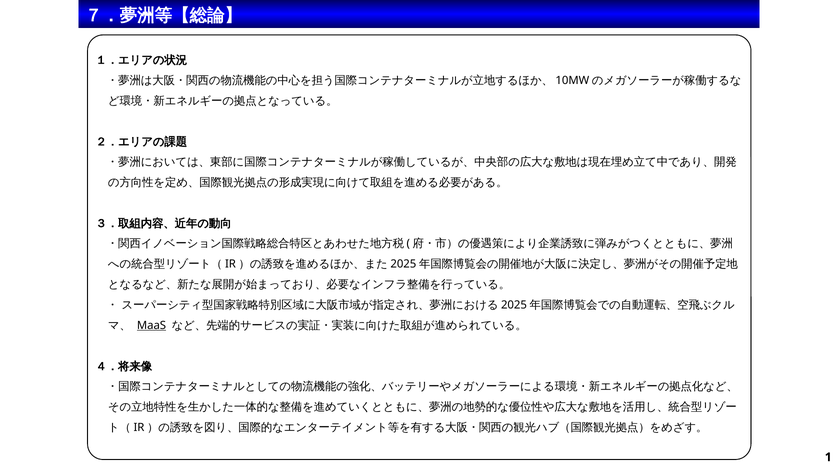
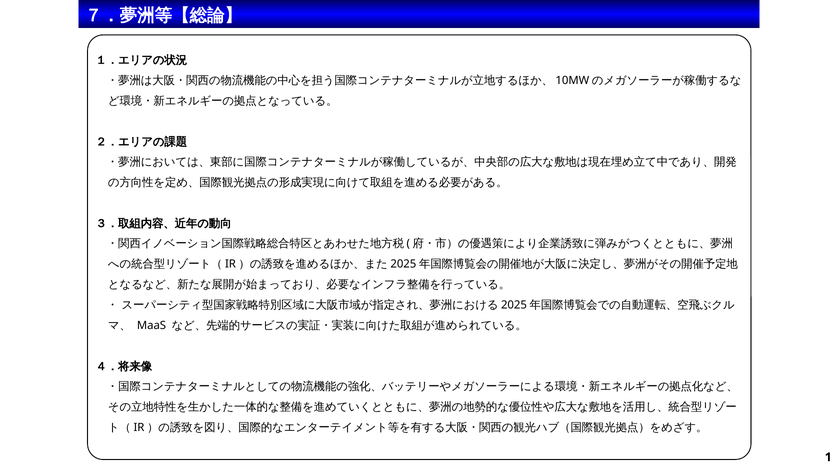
MaaS underline: present -> none (151, 326)
